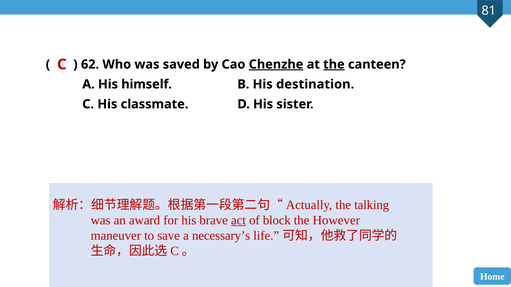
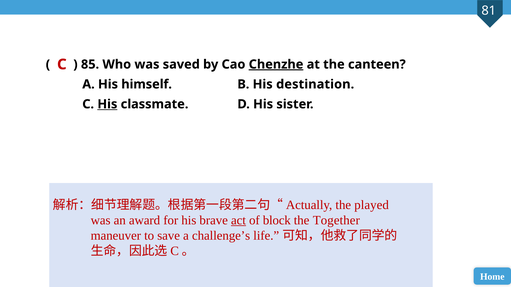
62: 62 -> 85 (90, 64)
the underline: present -> none (334, 64)
His underline: none -> present (107, 104)
talking: talking -> played (372, 205)
However: However -> Together (336, 221)
necessary’s: necessary’s -> challenge’s (221, 236)
